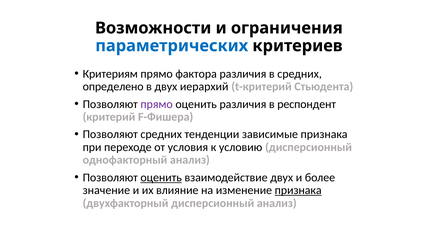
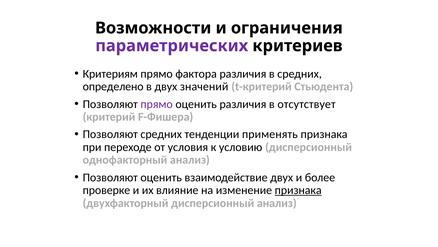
параметрических colour: blue -> purple (172, 46)
иерархий: иерархий -> значений (204, 86)
респондент: респондент -> отсутствует (307, 104)
зависимые: зависимые -> применять (270, 134)
оценить underline: present -> none (161, 177)
значение: значение -> проверке (106, 190)
